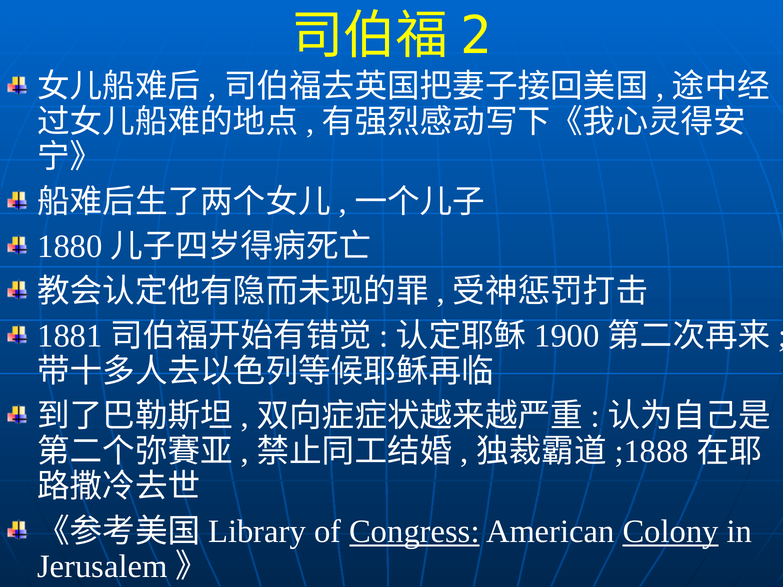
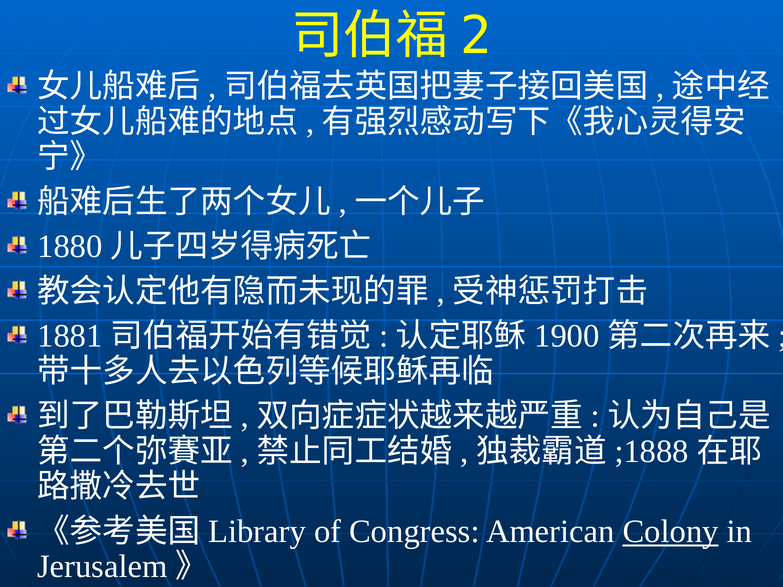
Congress underline: present -> none (414, 532)
